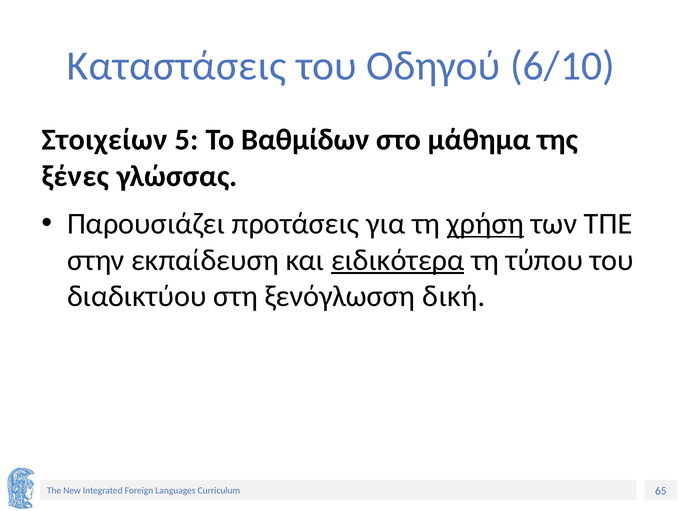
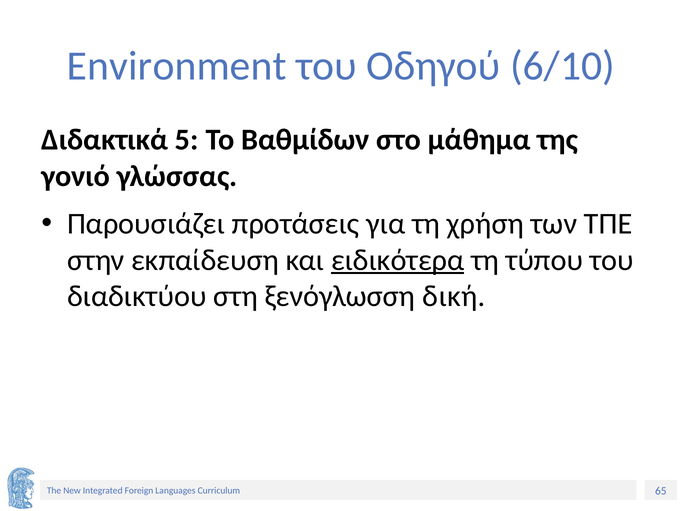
Καταστάσεις: Καταστάσεις -> Environment (177, 66)
Στοιχείων: Στοιχείων -> Διδακτικά (105, 140)
ξένες: ξένες -> γονιό (76, 176)
χρήση underline: present -> none (485, 224)
